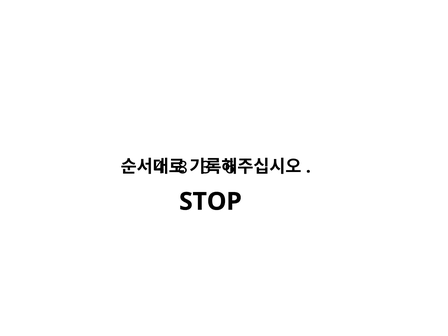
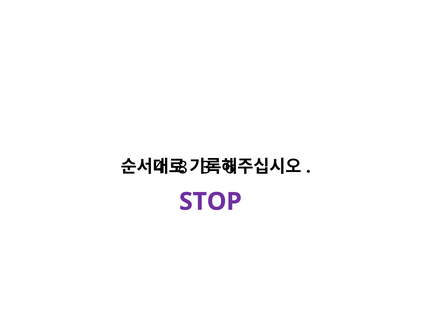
STOP colour: black -> purple (210, 202)
